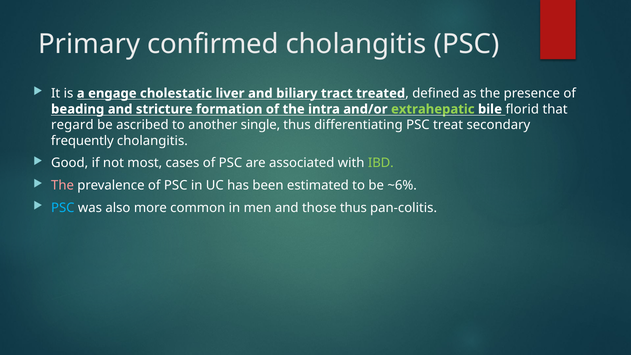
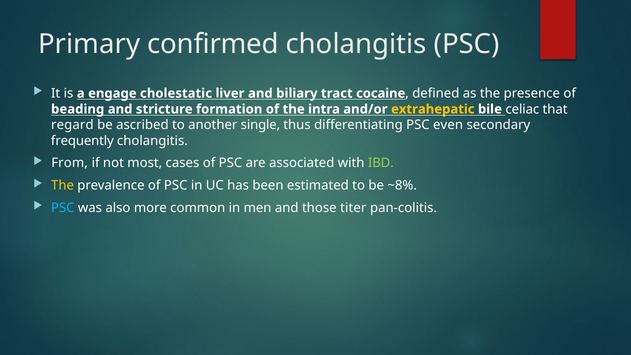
treated: treated -> cocaine (381, 93)
extrahepatic colour: light green -> yellow (433, 109)
florid: florid -> celiac (522, 109)
treat: treat -> even (448, 125)
Good: Good -> From (70, 163)
The colour: pink -> yellow (63, 185)
~6%: ~6% -> ~8% (402, 185)
those thus: thus -> titer (353, 208)
